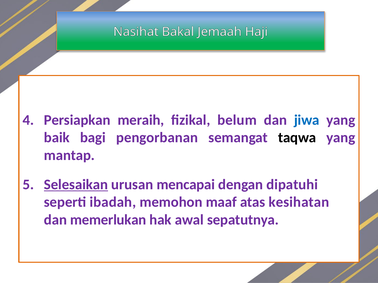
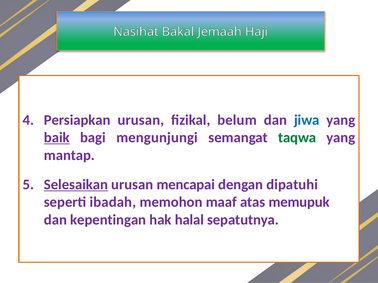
Persiapkan meraih: meraih -> urusan (141, 120)
baik underline: none -> present (57, 138)
pengorbanan: pengorbanan -> mengunjungi (157, 138)
taqwa colour: black -> green (297, 138)
kesihatan: kesihatan -> memupuk (299, 202)
memerlukan: memerlukan -> kepentingan (108, 220)
awal: awal -> halal (189, 220)
